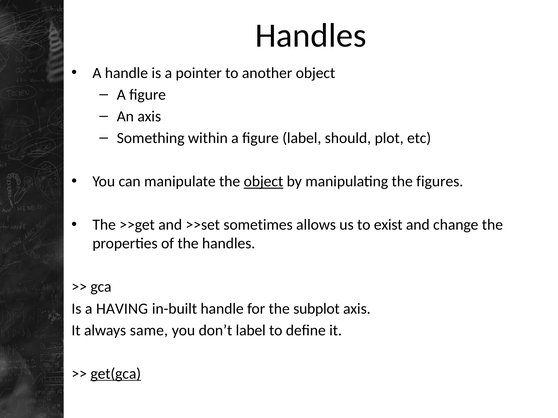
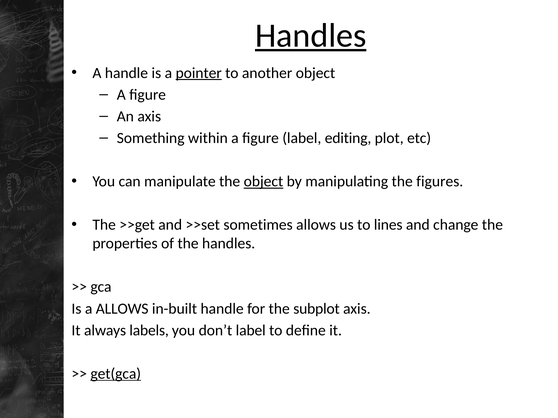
Handles underline: none -> present (311, 36)
pointer underline: none -> present (199, 73)
should: should -> editing (348, 138)
exist: exist -> lines (388, 225)
a HAVING: HAVING -> ALLOWS (122, 309)
same: same -> labels (149, 331)
